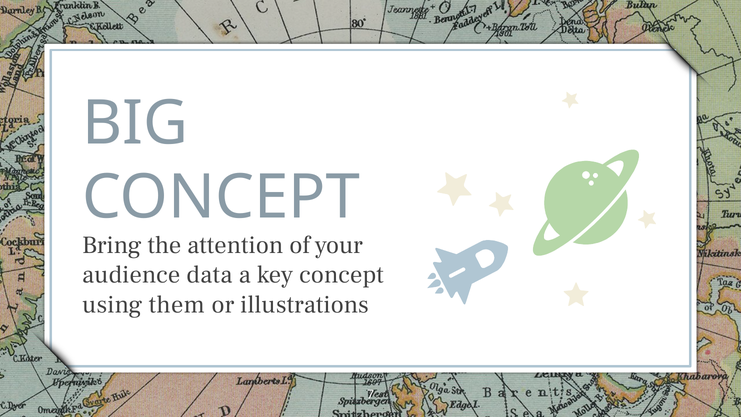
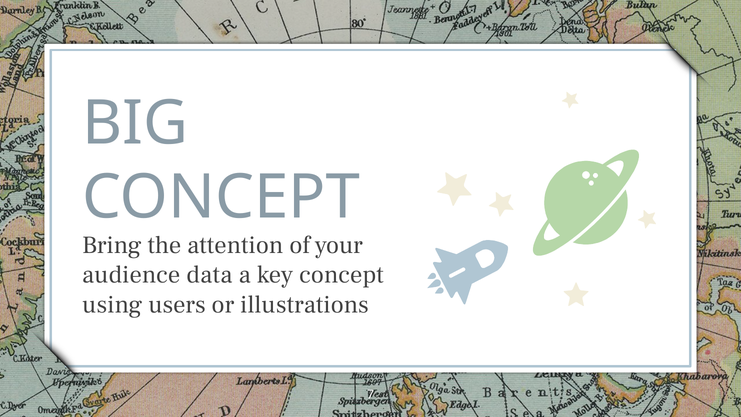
them: them -> users (177, 304)
